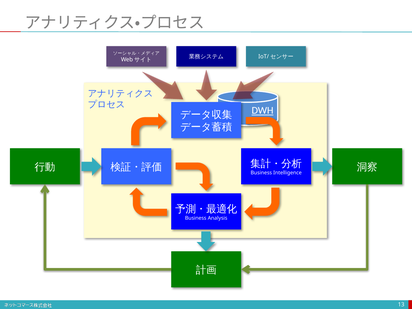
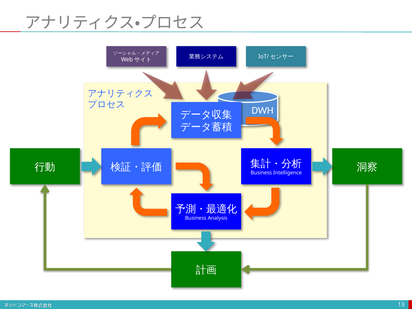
DWH underline: present -> none (263, 111)
